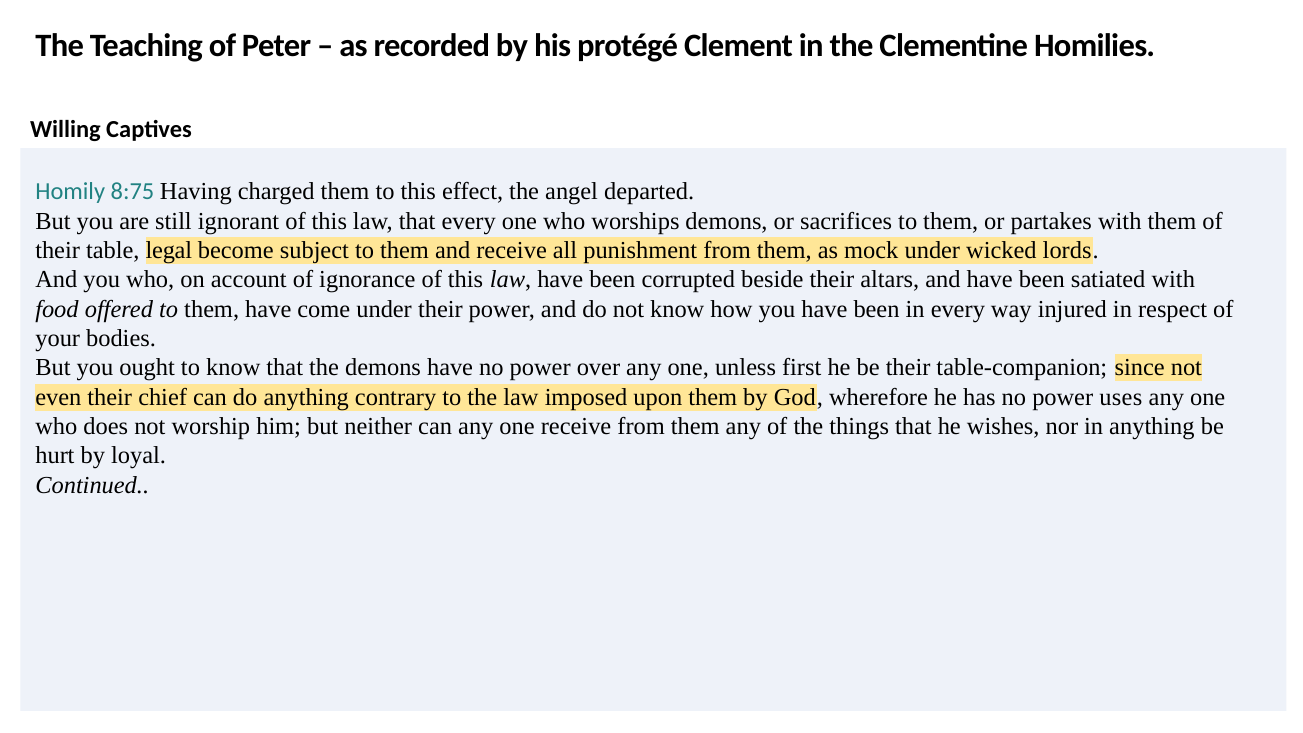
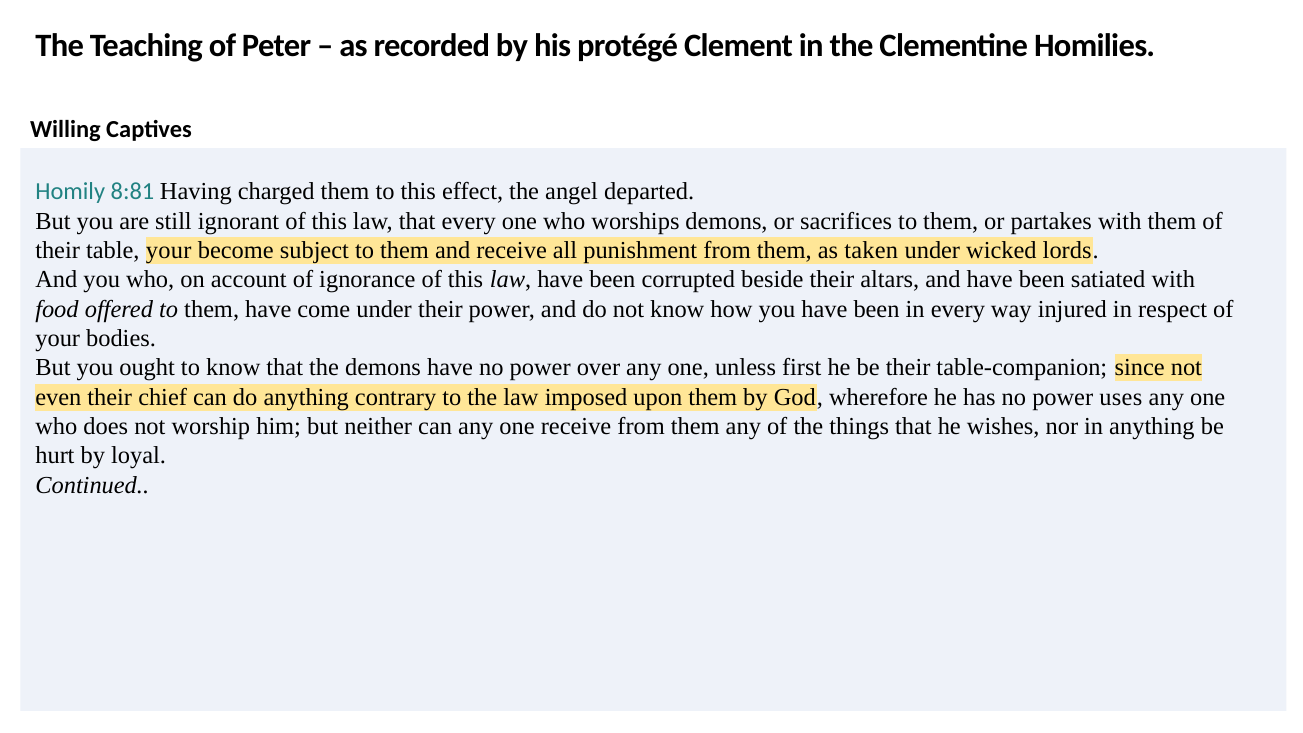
8:75: 8:75 -> 8:81 (132, 192)
table legal: legal -> your (169, 251)
mock: mock -> taken (871, 251)
